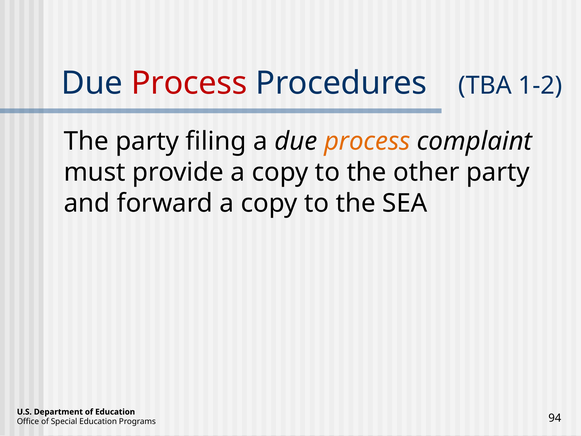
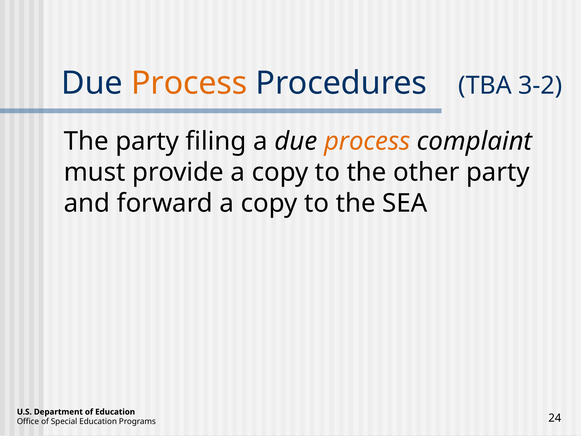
Process colour: red -> orange (189, 83)
1-2: 1-2 -> 3-2 (540, 86)
94: 94 -> 24 (555, 418)
